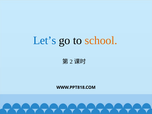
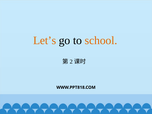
Let’s colour: blue -> orange (45, 40)
